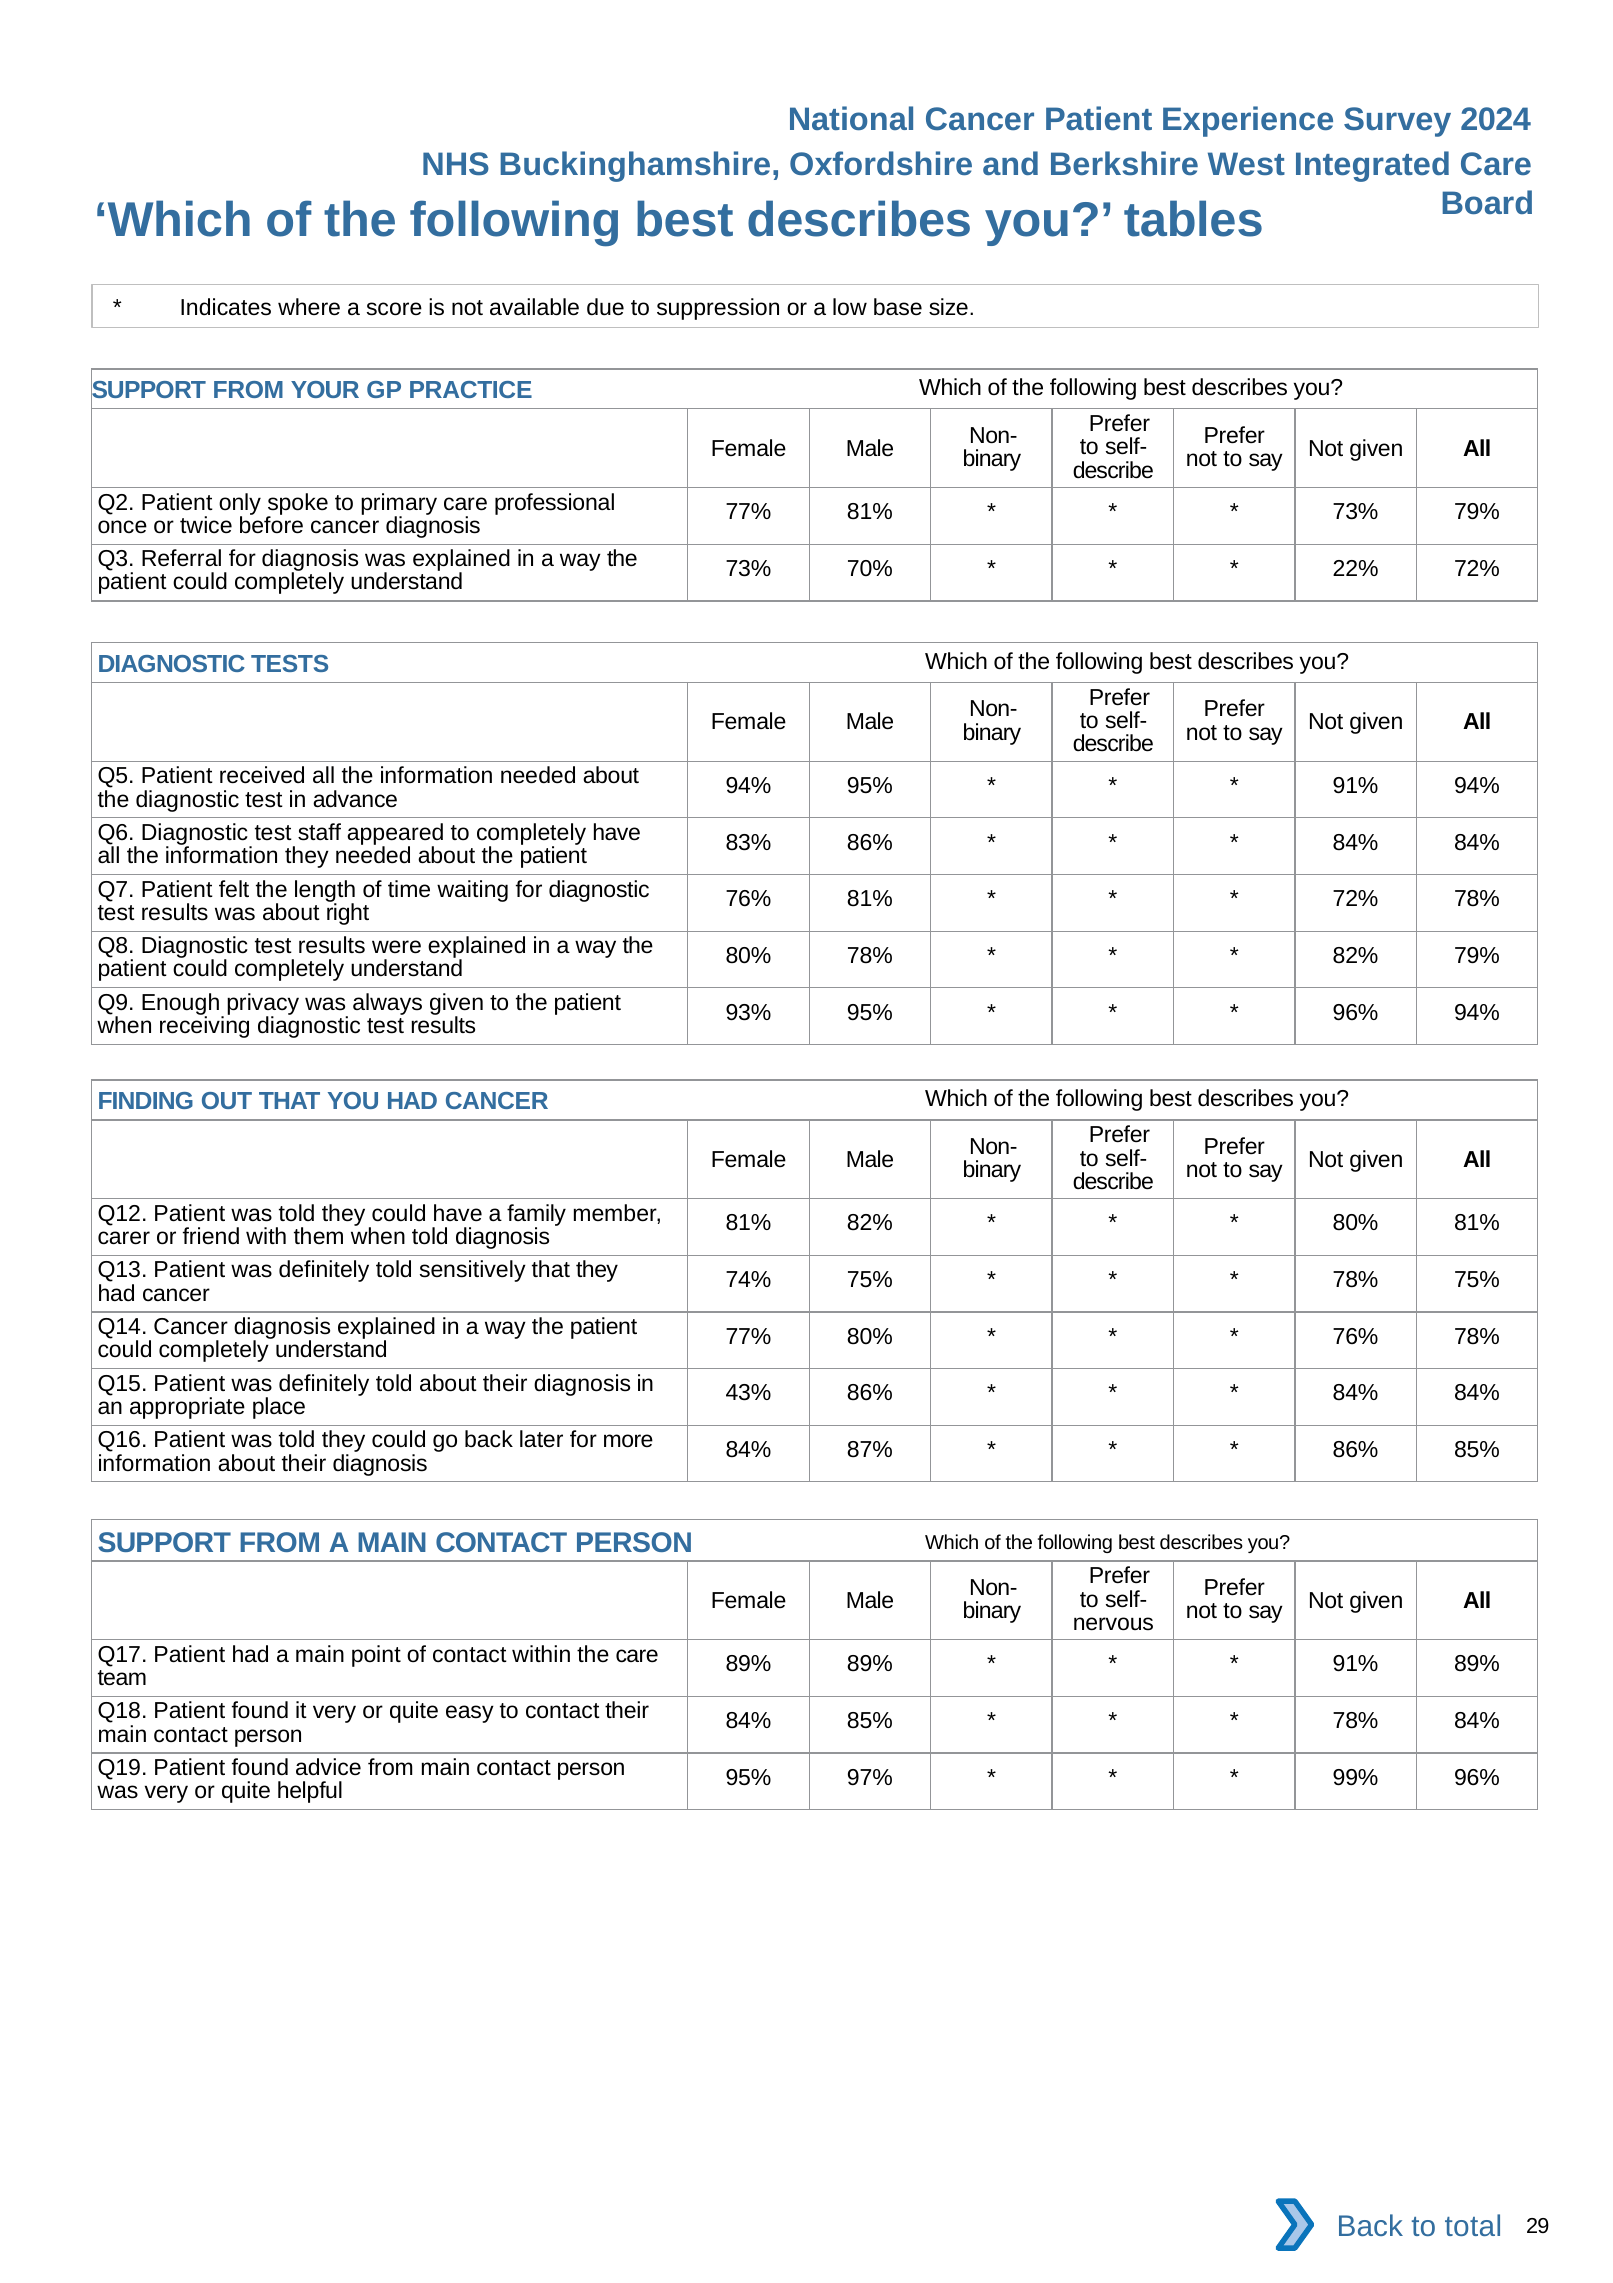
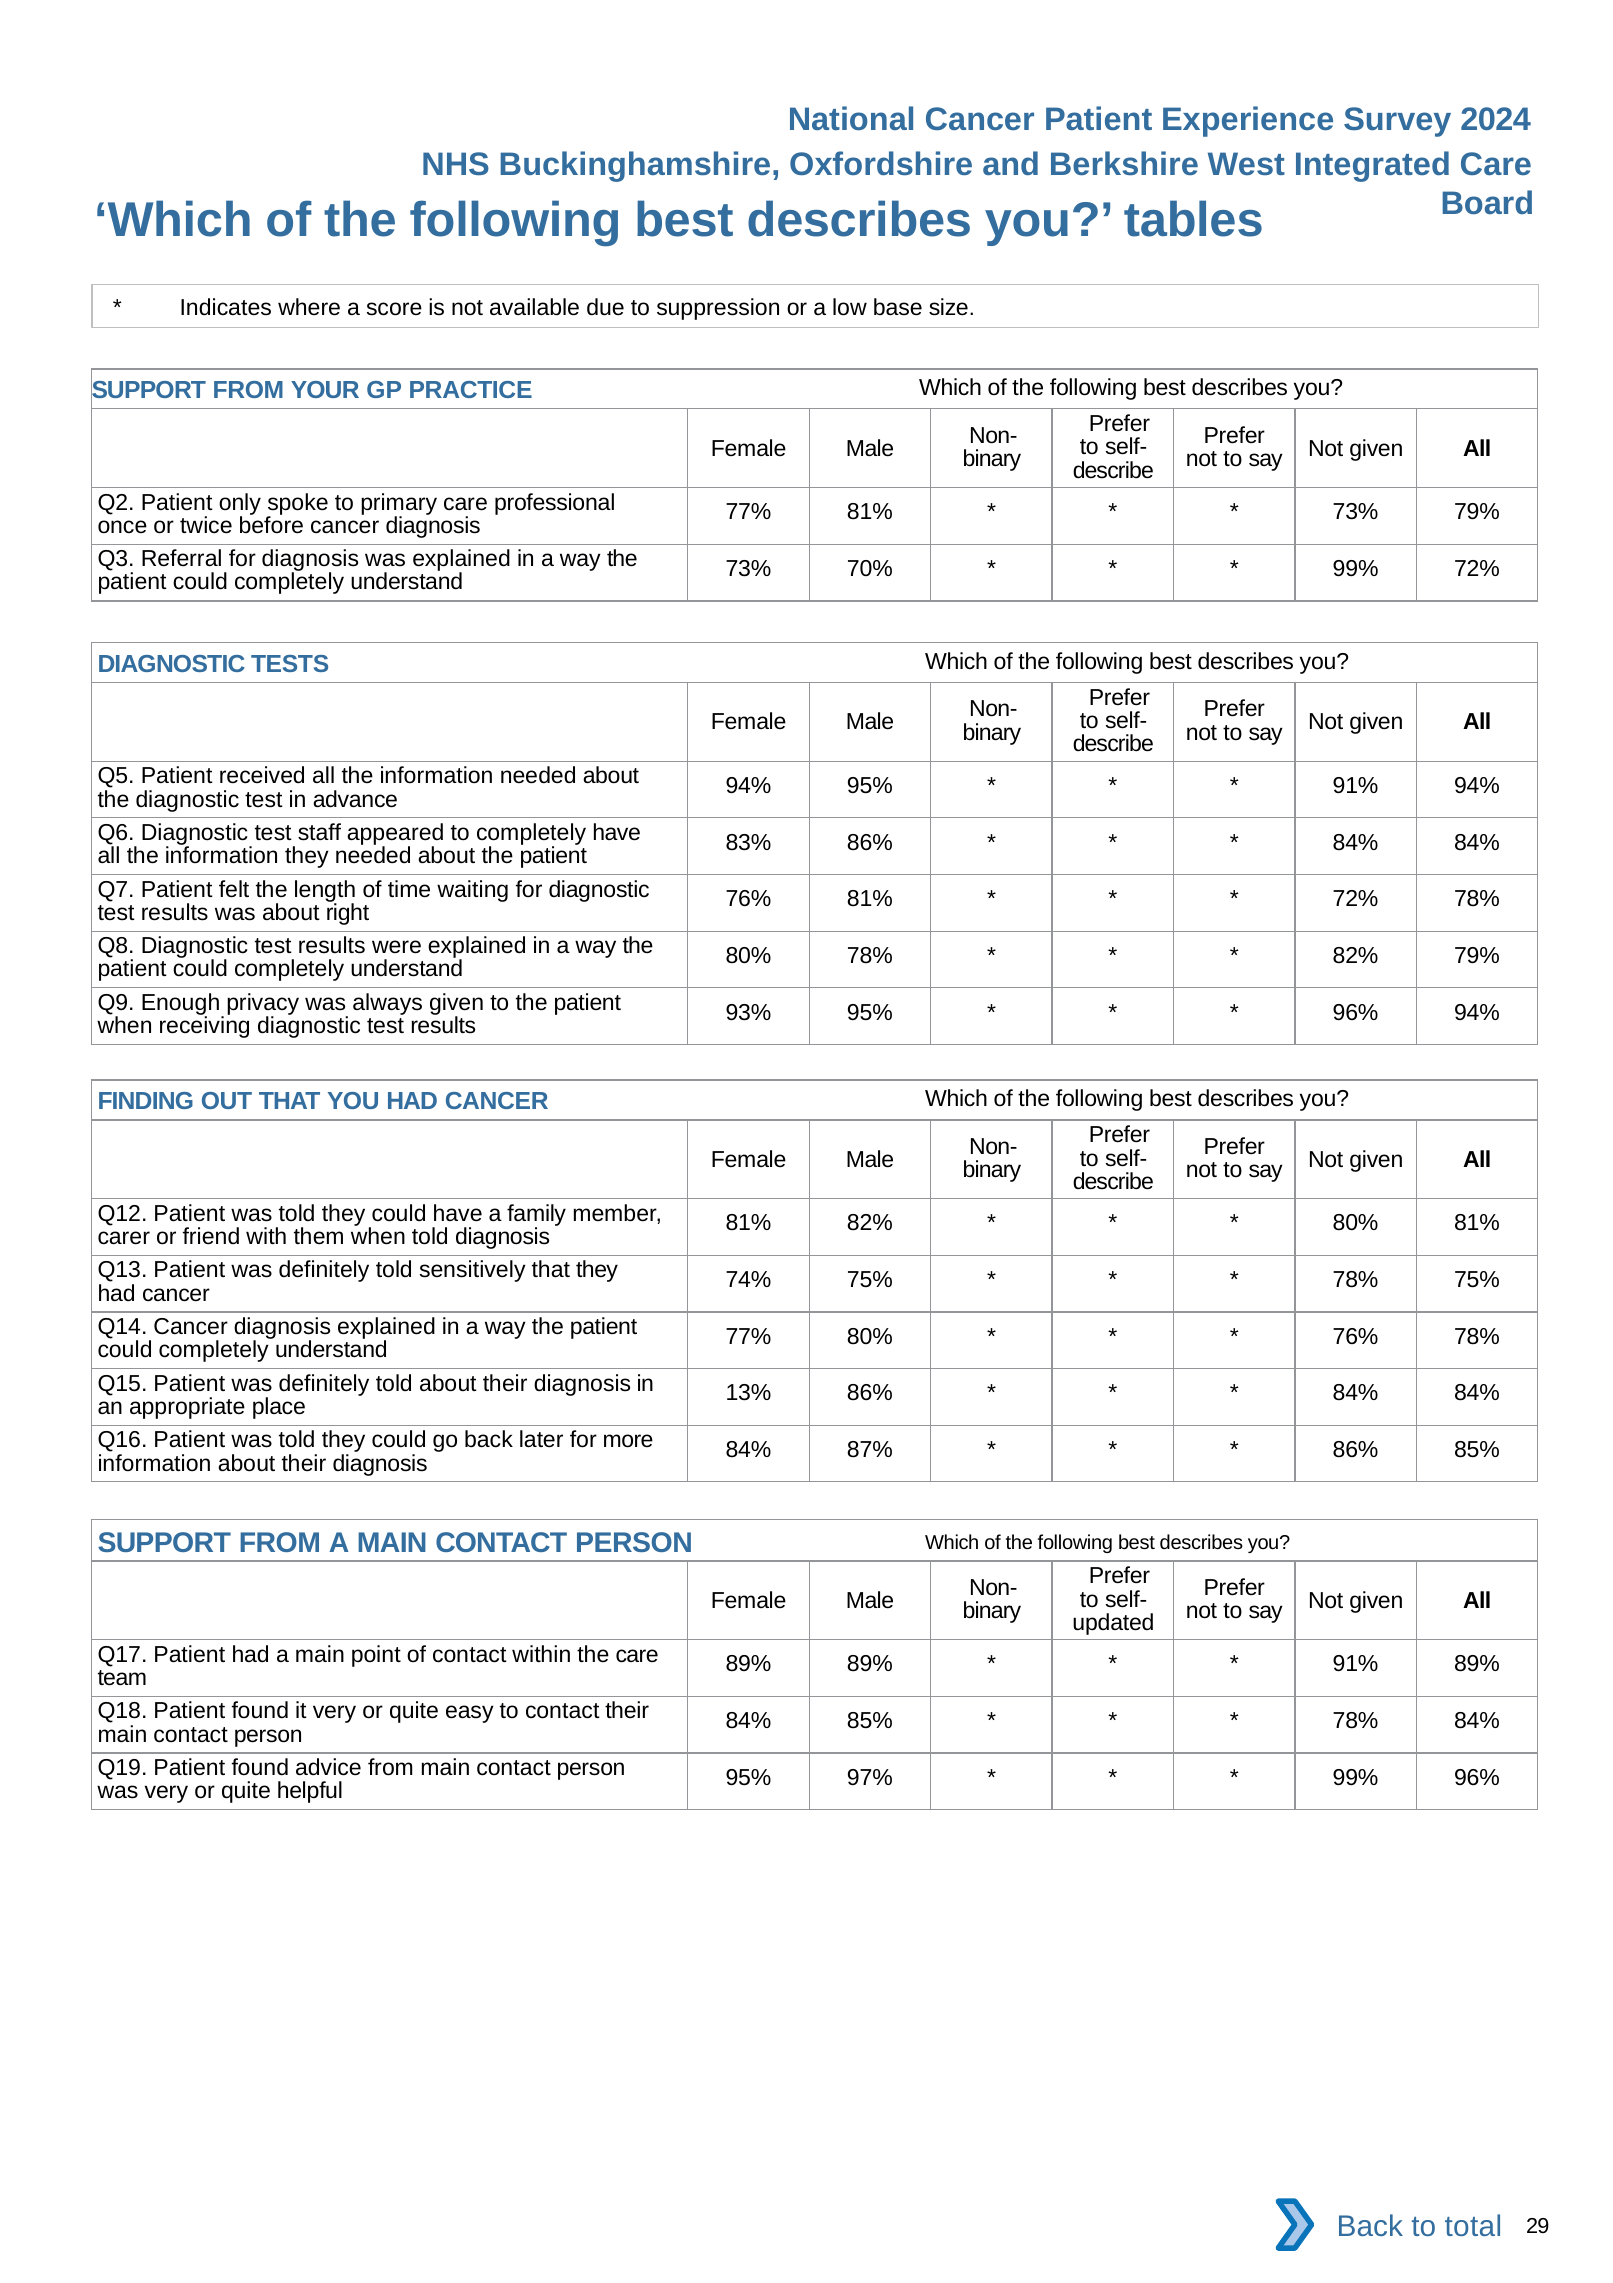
22%: 22% -> 99% (1356, 569)
43%: 43% -> 13% (748, 1393)
nervous: nervous -> updated (1113, 1623)
